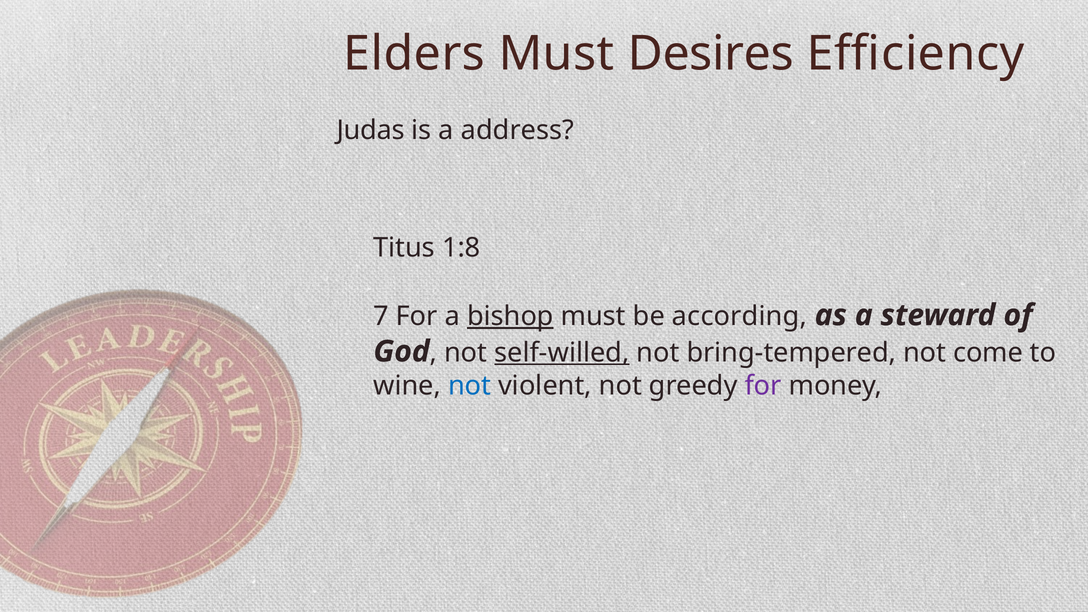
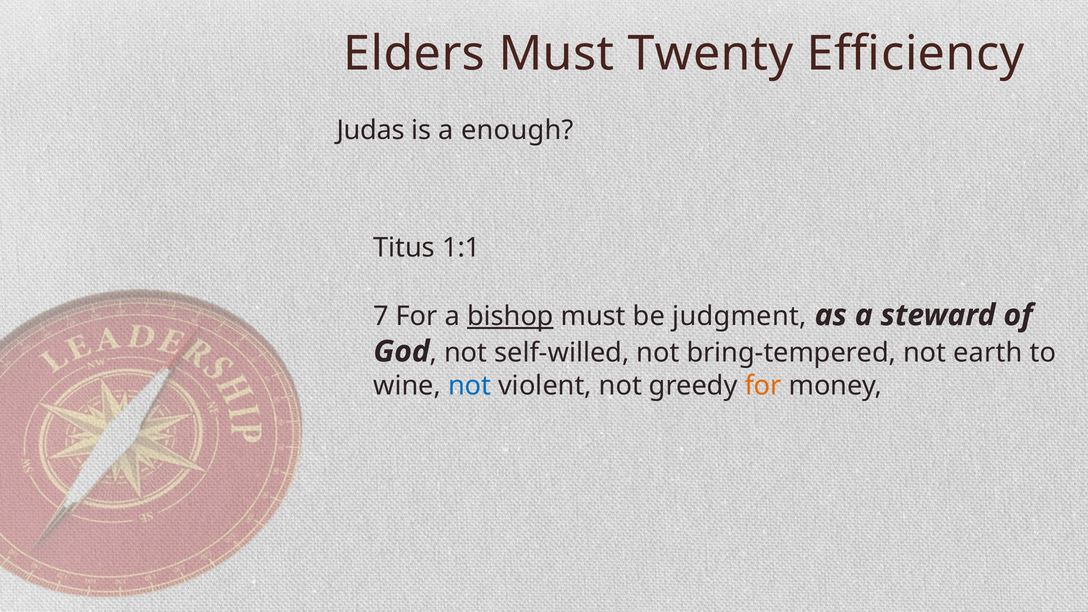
Desires: Desires -> Twenty (710, 54)
address: address -> enough (517, 130)
1:8: 1:8 -> 1:1 (461, 248)
according: according -> judgment (739, 316)
self-willed underline: present -> none (562, 353)
come: come -> earth (988, 353)
for colour: purple -> orange (763, 386)
